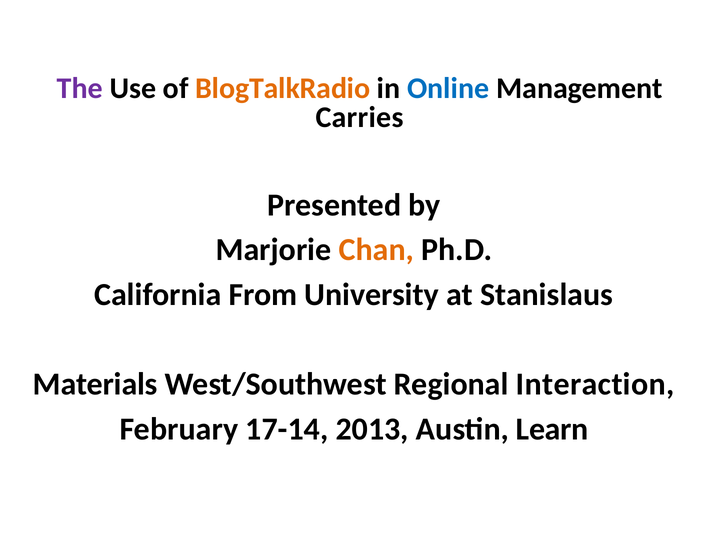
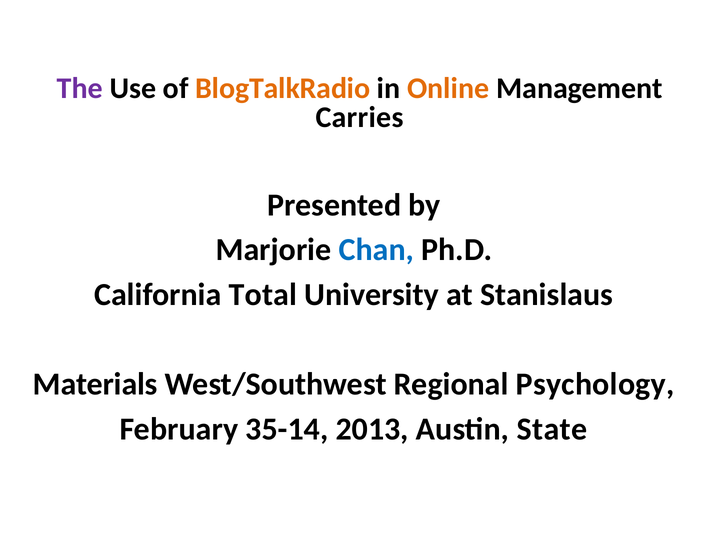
Online colour: blue -> orange (448, 88)
Chan colour: orange -> blue (376, 250)
From: From -> Total (263, 295)
Interaction: Interaction -> Psychology (595, 384)
17-14: 17-14 -> 35-14 (287, 429)
Learn: Learn -> State (552, 429)
